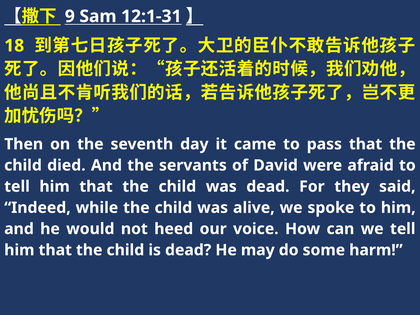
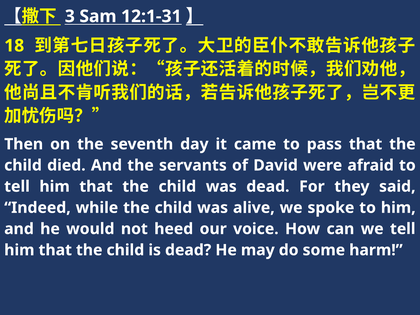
9: 9 -> 3 (70, 16)
